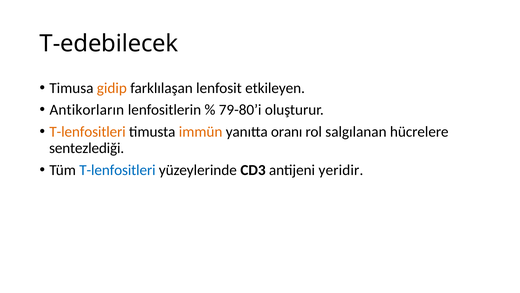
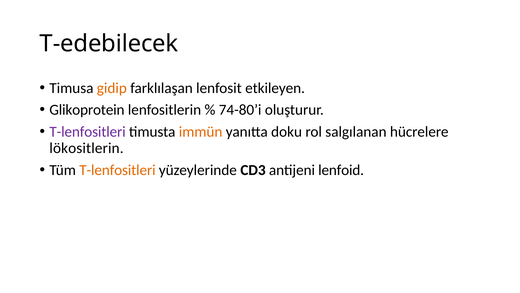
Antikorların: Antikorların -> Glikoprotein (87, 110)
79-80’i: 79-80’i -> 74-80’i (240, 110)
T-lenfositleri colour: orange -> purple (88, 132)
oranı: oranı -> doku (287, 132)
sentezlediği: sentezlediği -> lökositlerin (86, 148)
T-lenfositleri colour: blue -> orange (117, 170)
yeridir: yeridir -> lenfoid (341, 170)
